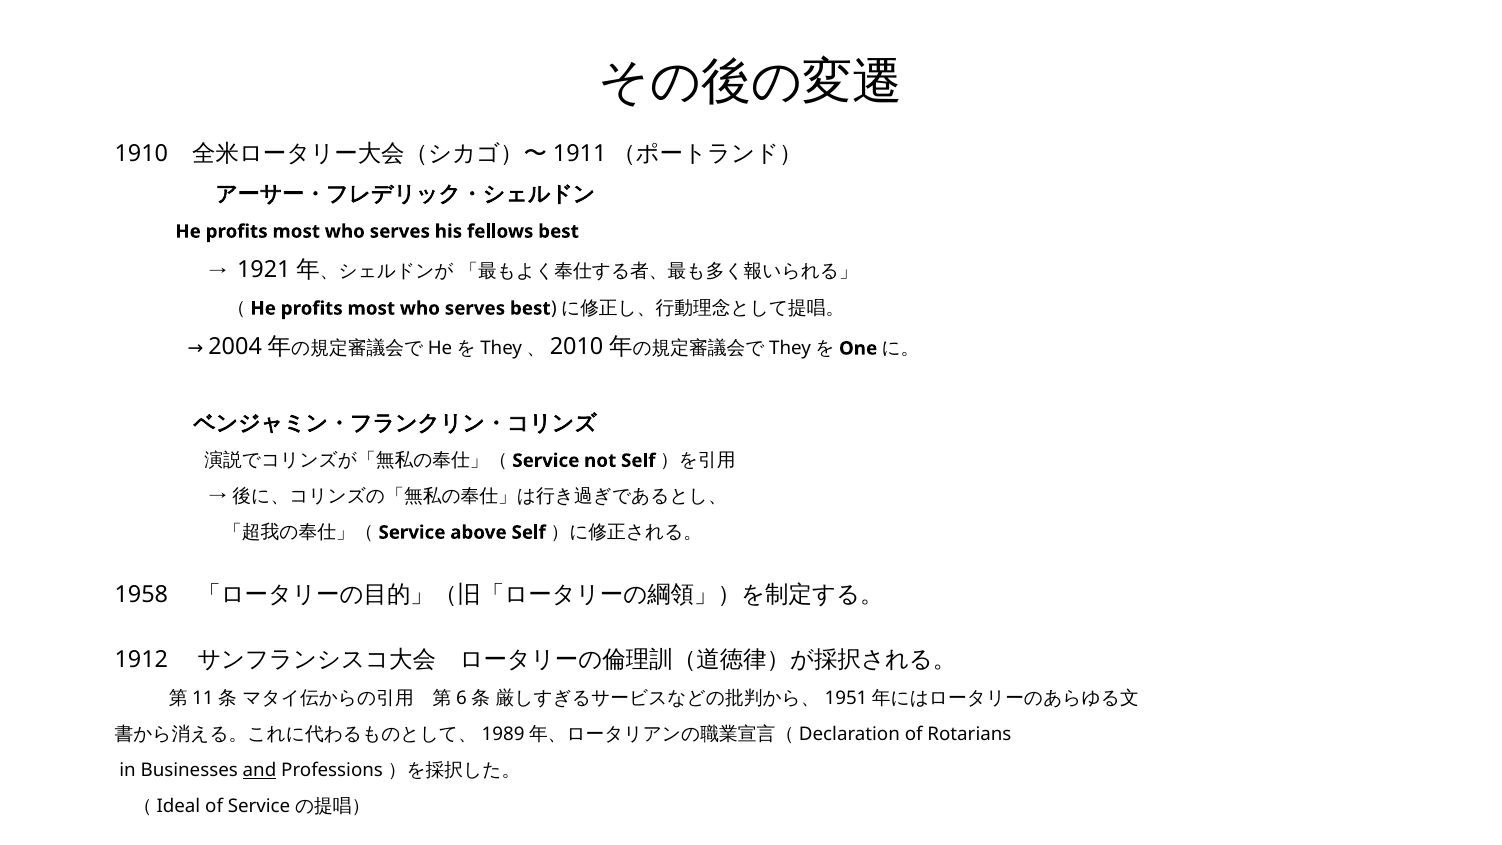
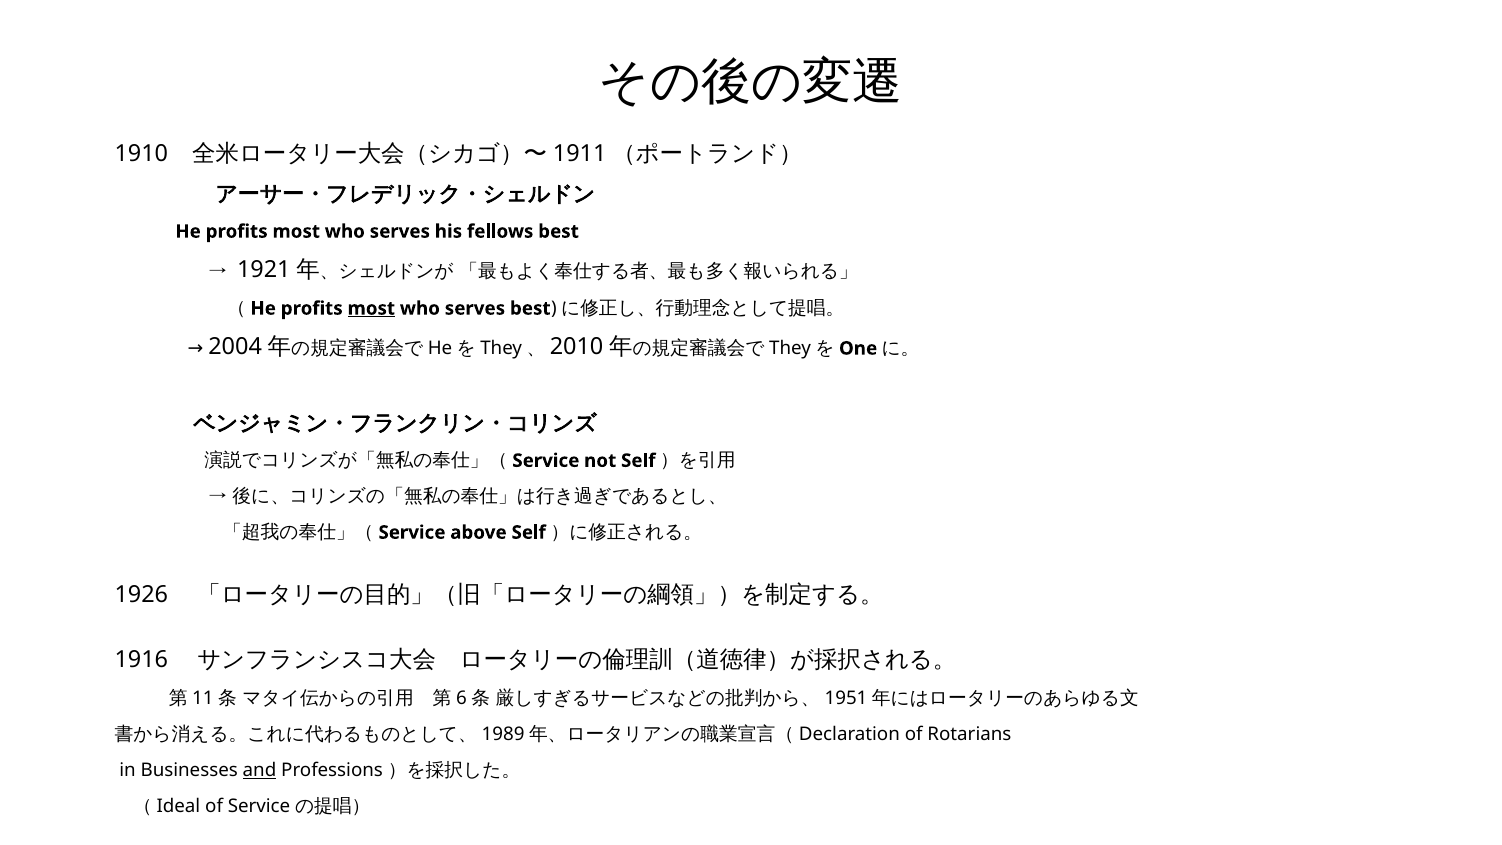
most underline: none -> present (371, 308)
1958: 1958 -> 1926 (141, 595)
1912: 1912 -> 1916 (141, 660)
